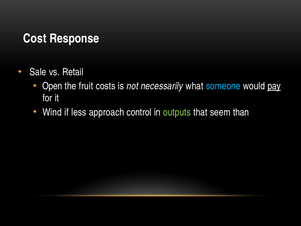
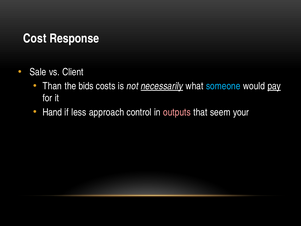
Retail: Retail -> Client (73, 72)
Open: Open -> Than (52, 86)
fruit: fruit -> bids (86, 86)
necessarily underline: none -> present (162, 86)
Wind: Wind -> Hand (52, 112)
outputs colour: light green -> pink (177, 112)
than: than -> your (241, 112)
